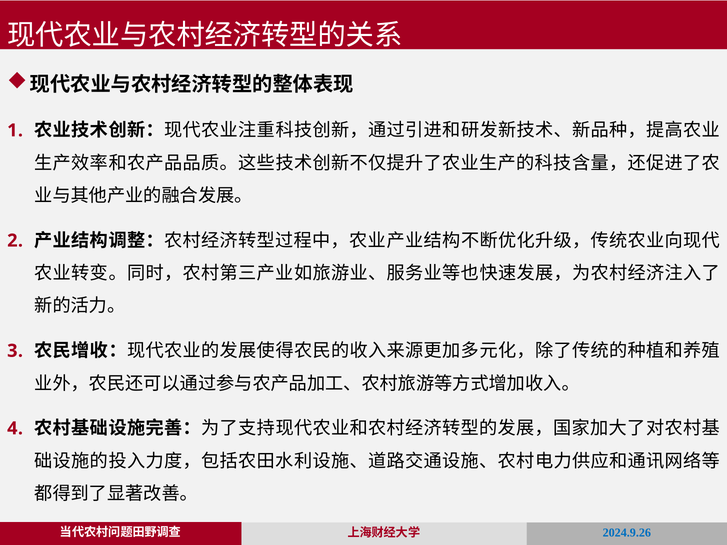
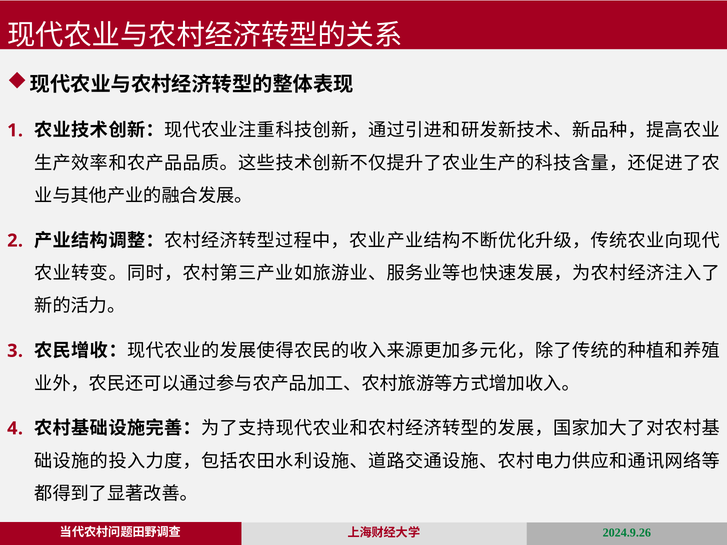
2024.9.26 colour: blue -> green (627, 533)
